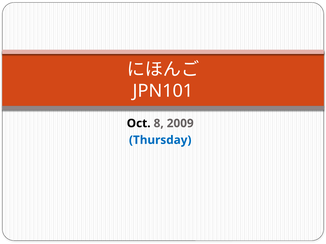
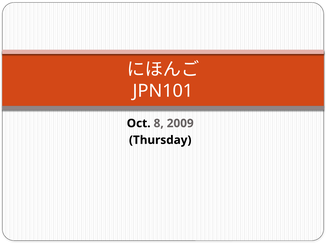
Thursday colour: blue -> black (160, 140)
